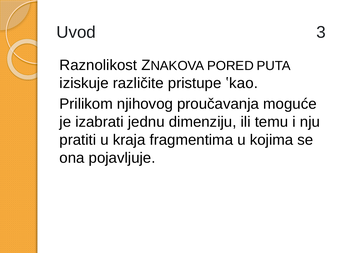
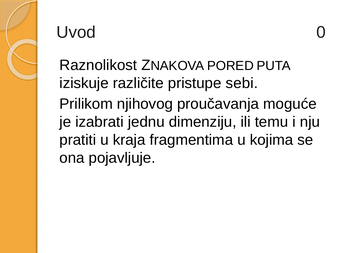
3: 3 -> 0 (321, 32)
ʽkao: ʽkao -> sebi (242, 83)
